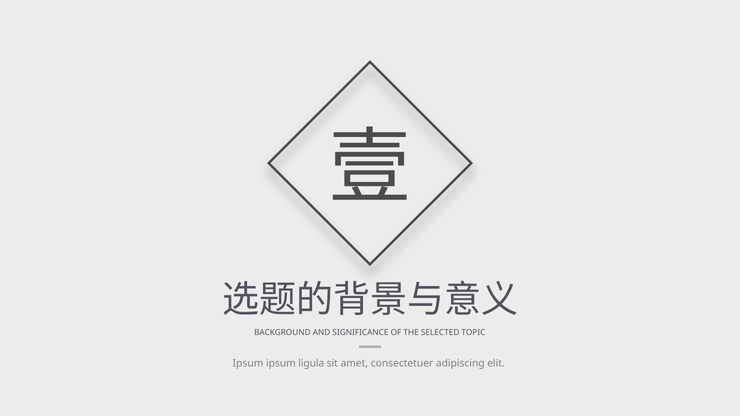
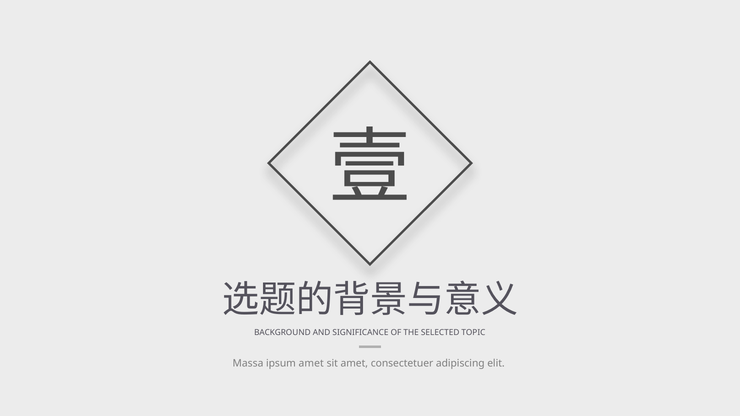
Ipsum: Ipsum -> Massa (248, 364)
ipsum ligula: ligula -> amet (311, 364)
